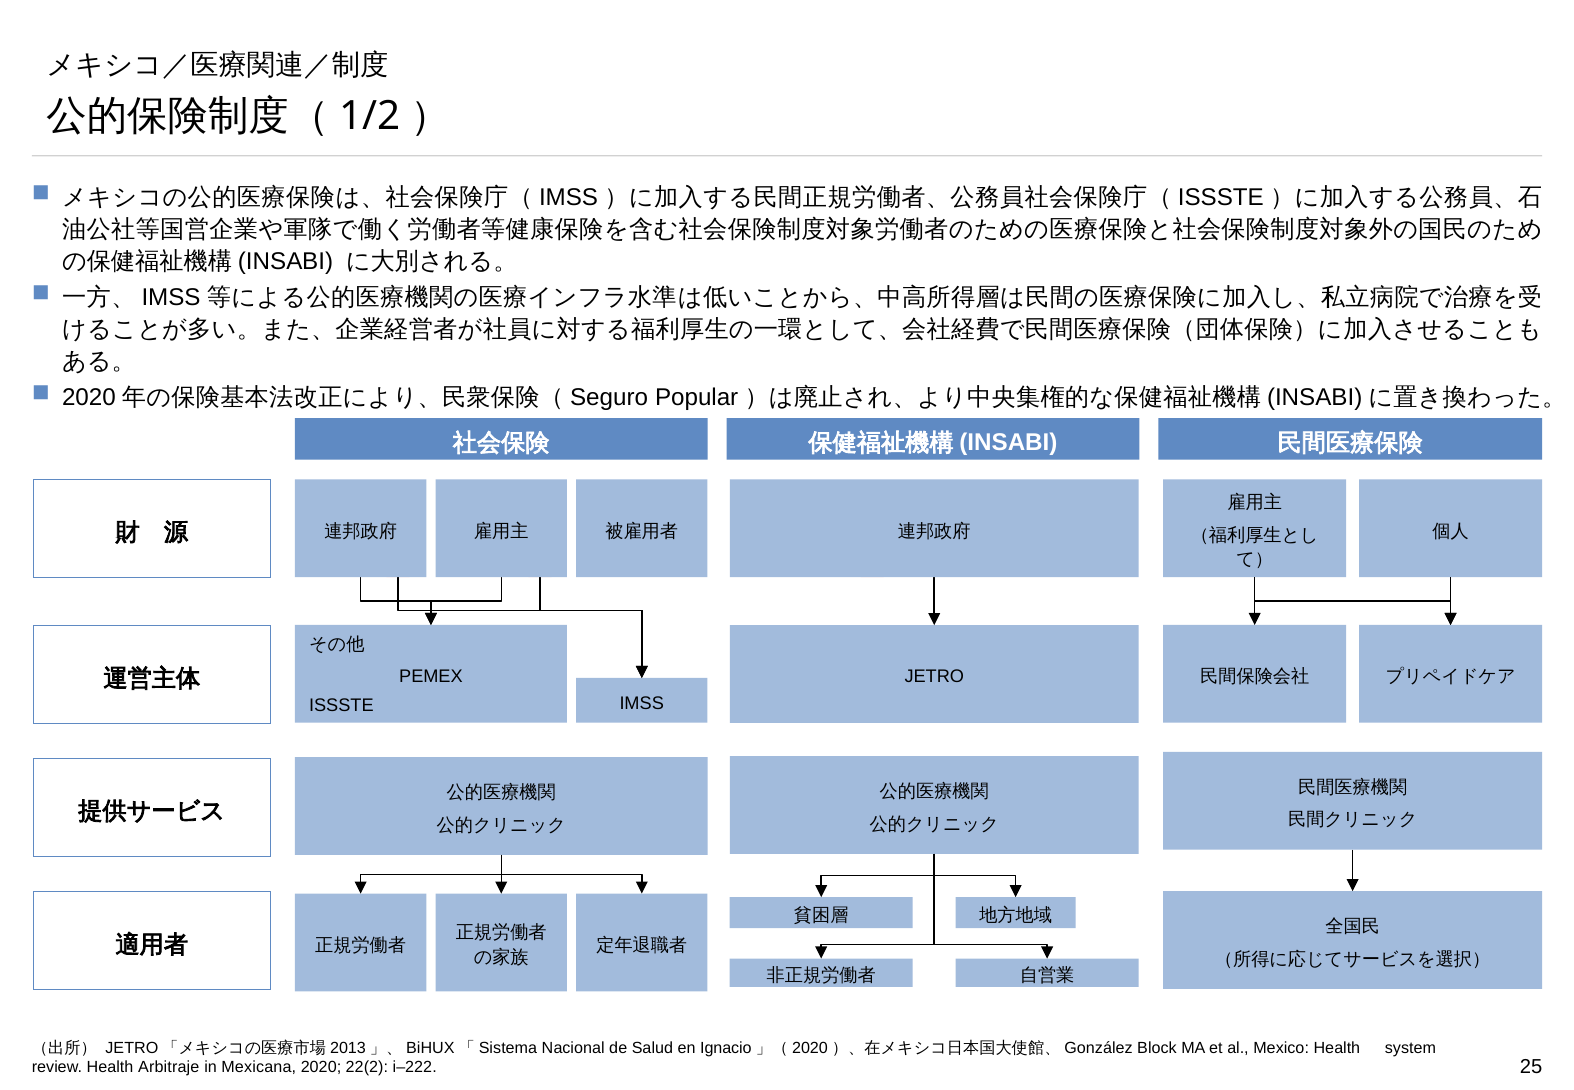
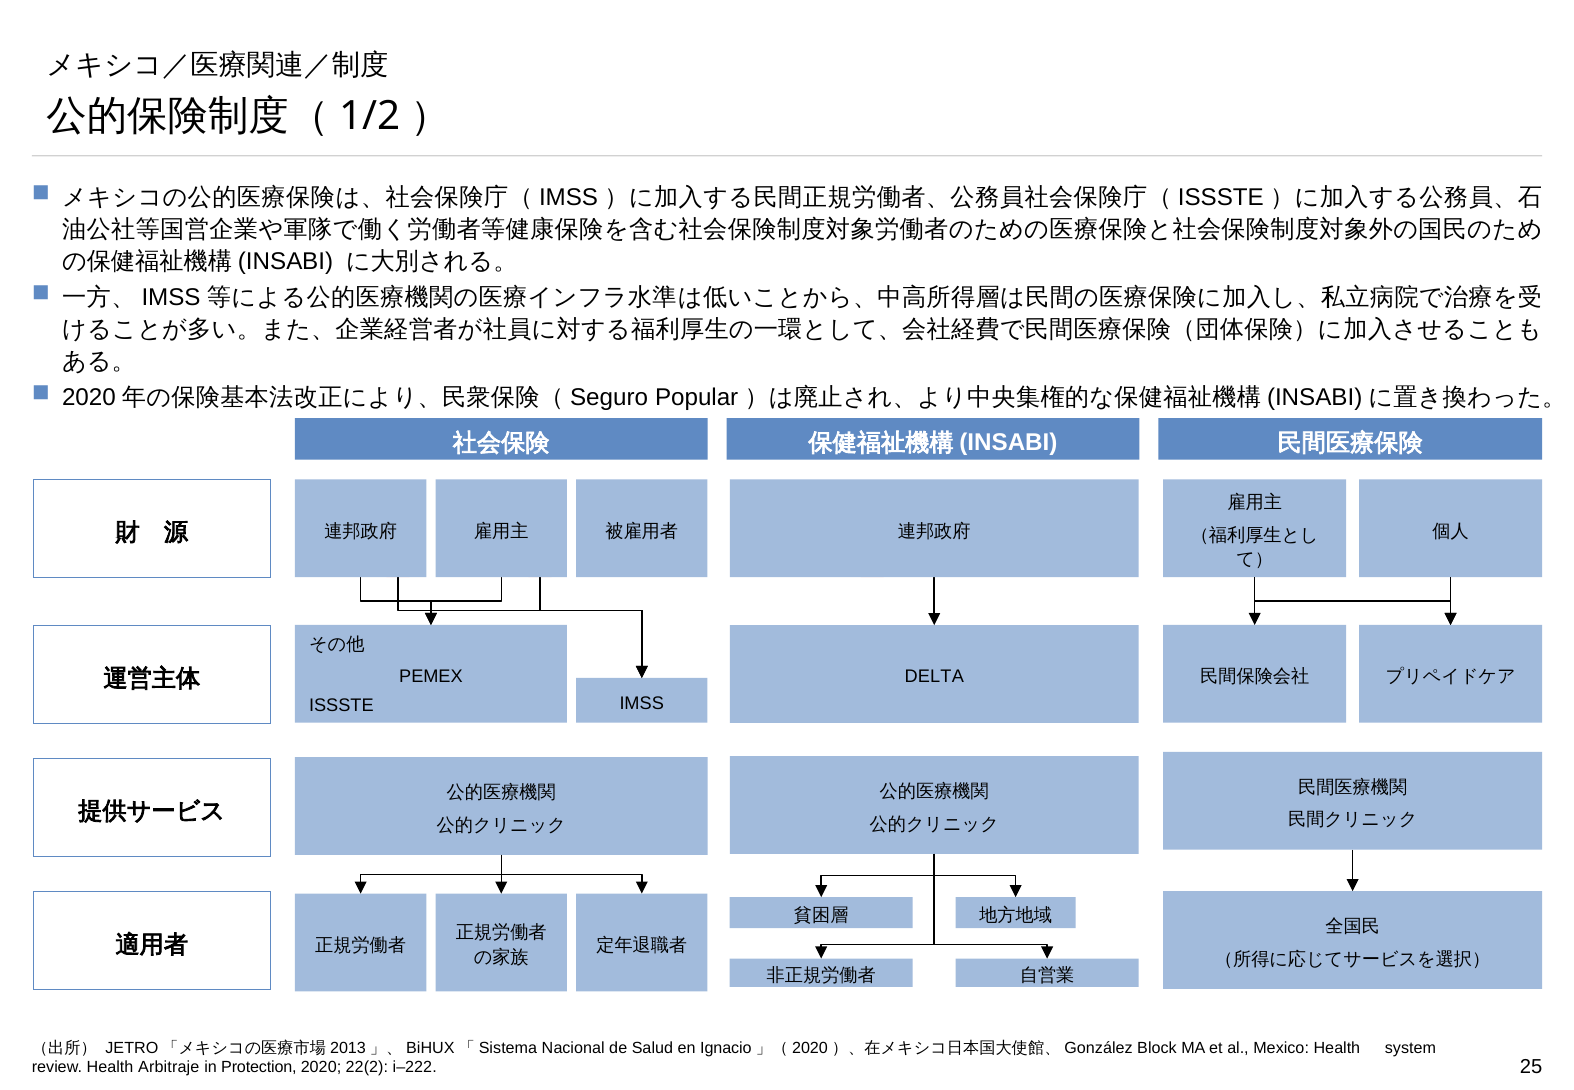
JETRO: JETRO -> DELTA (934, 677)
Mexicana: Mexicana -> Protection (259, 1067)
